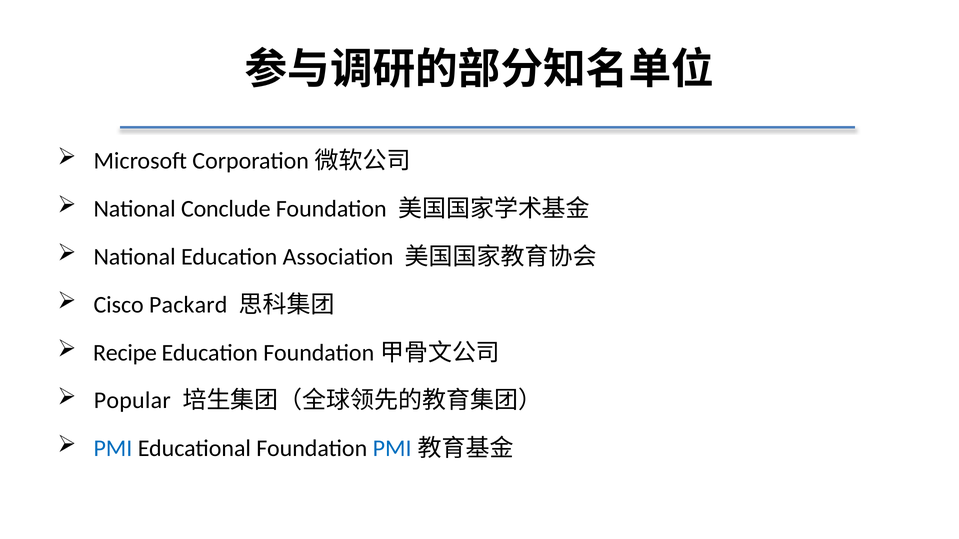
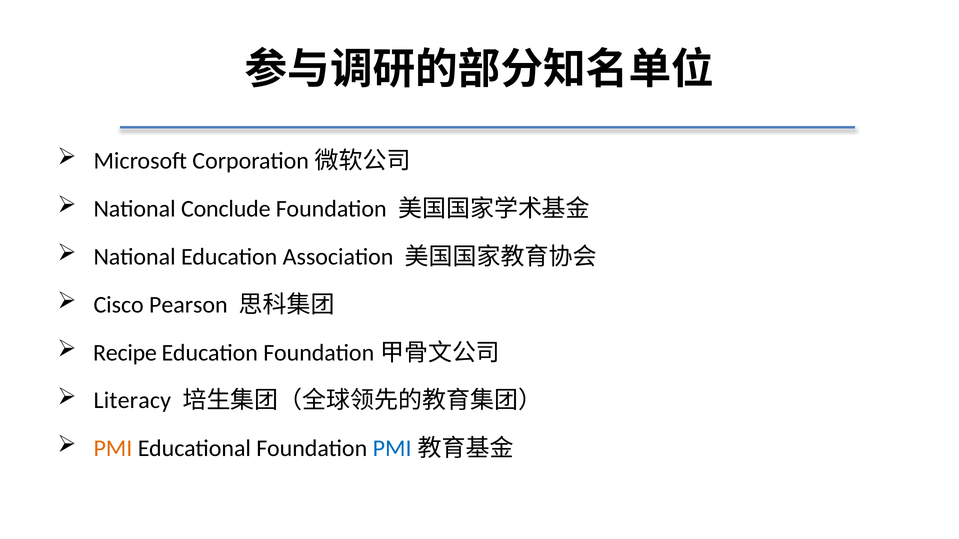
Packard: Packard -> Pearson (188, 305)
Popular: Popular -> Literacy (132, 401)
PMI colour: blue -> orange (113, 449)
